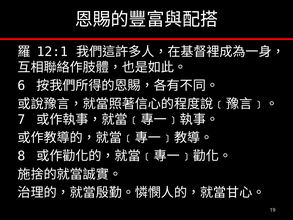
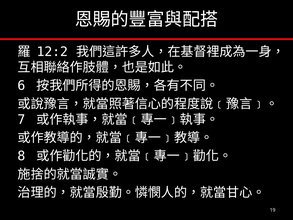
12:1: 12:1 -> 12:2 (52, 52)
